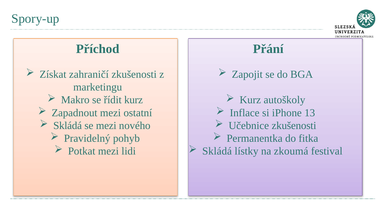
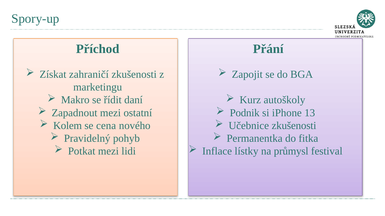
řídit kurz: kurz -> daní (133, 100)
Inflace: Inflace -> Podnik (245, 113)
Skládá: Skládá -> Kolem (68, 126)
se mezi: mezi -> cena (106, 126)
Skládá: Skládá -> Inflace (217, 152)
zkoumá: zkoumá -> průmysl (291, 152)
